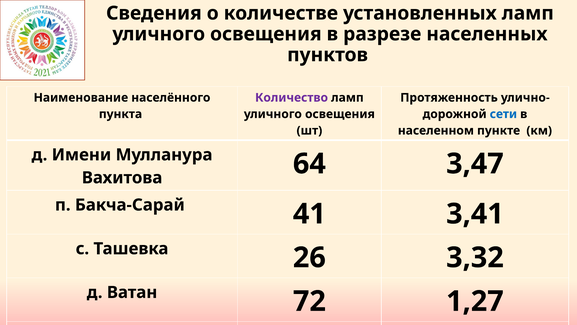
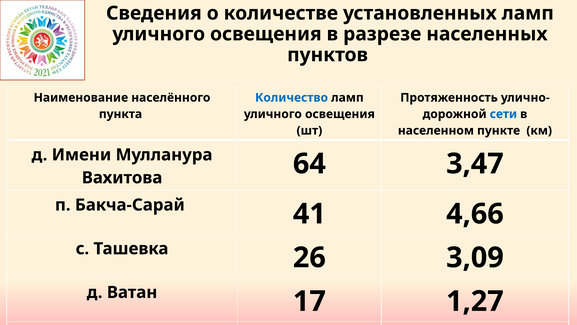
Количество colour: purple -> blue (292, 98)
3,41: 3,41 -> 4,66 (475, 214)
3,32: 3,32 -> 3,09 (475, 257)
72: 72 -> 17 (309, 301)
